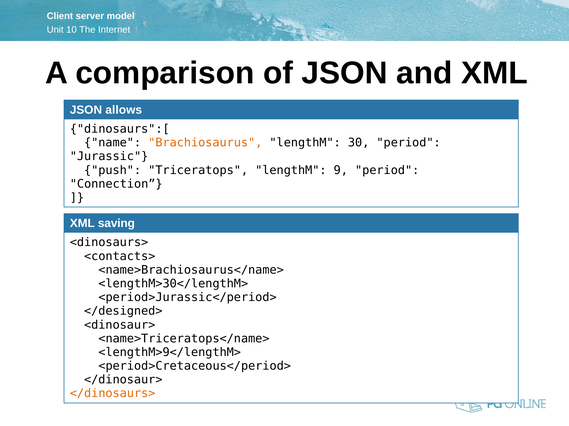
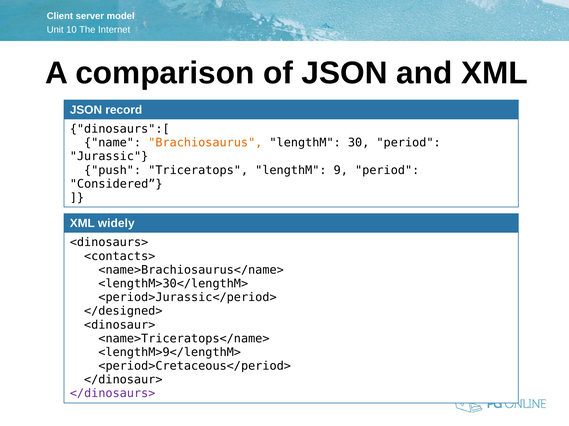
allows: allows -> record (124, 110)
Connection: Connection -> Considered (116, 184)
saving: saving -> widely (116, 224)
</dinosaurs> colour: orange -> purple (113, 394)
